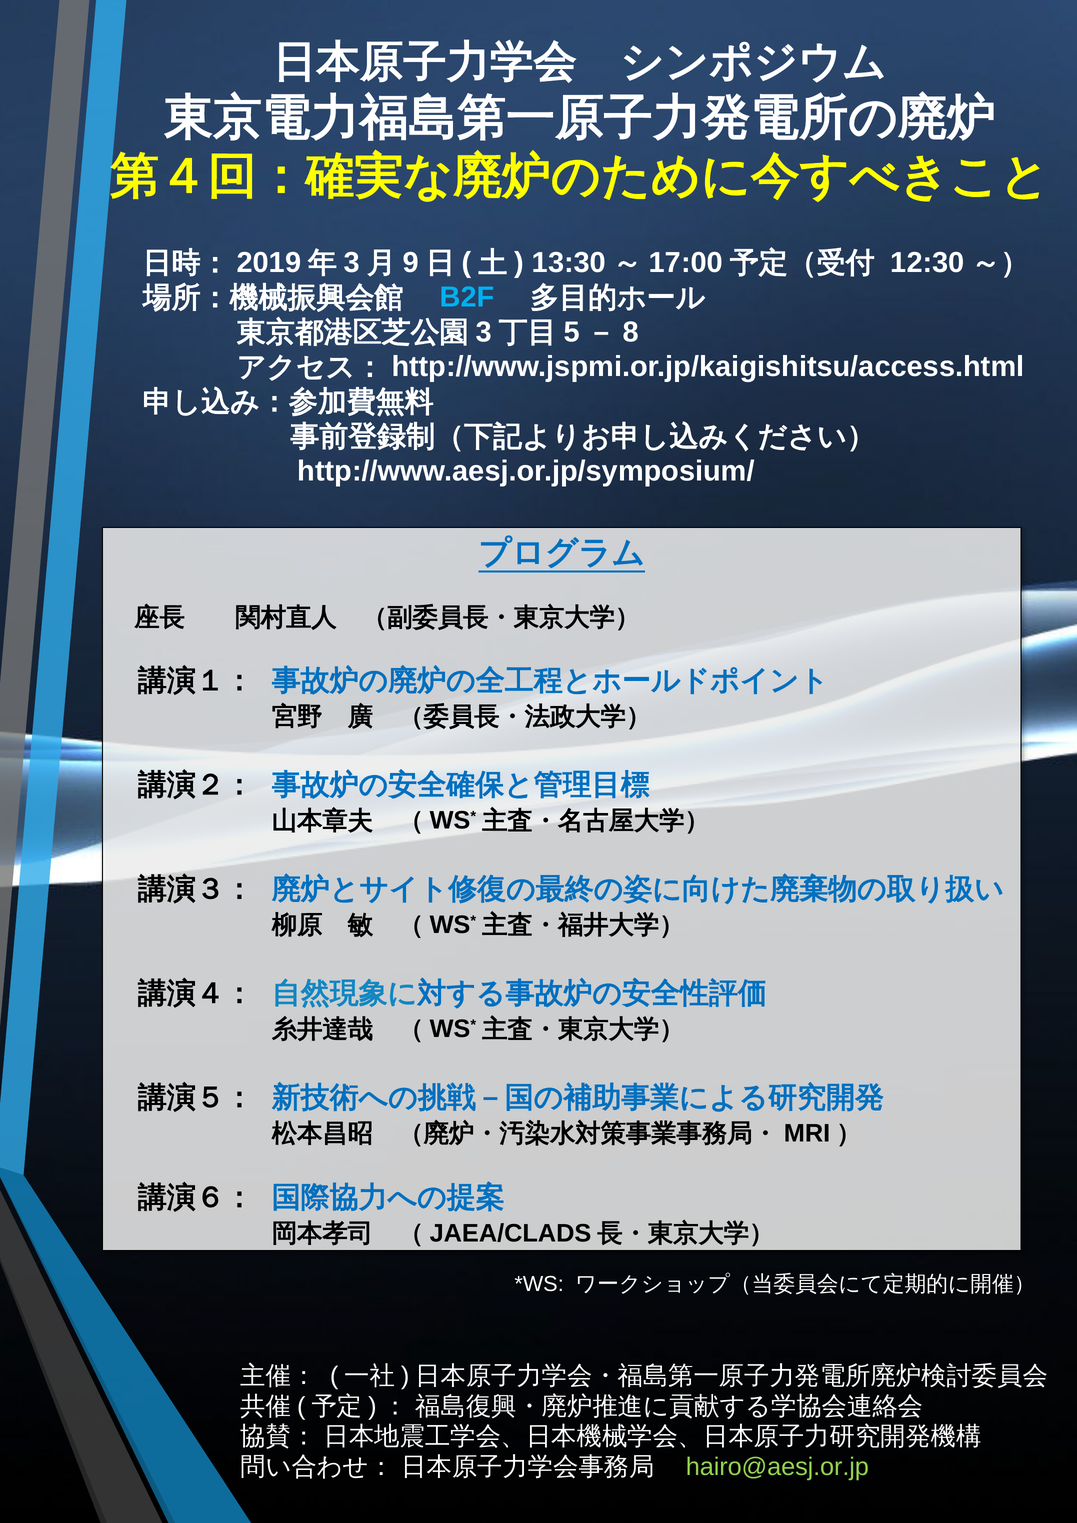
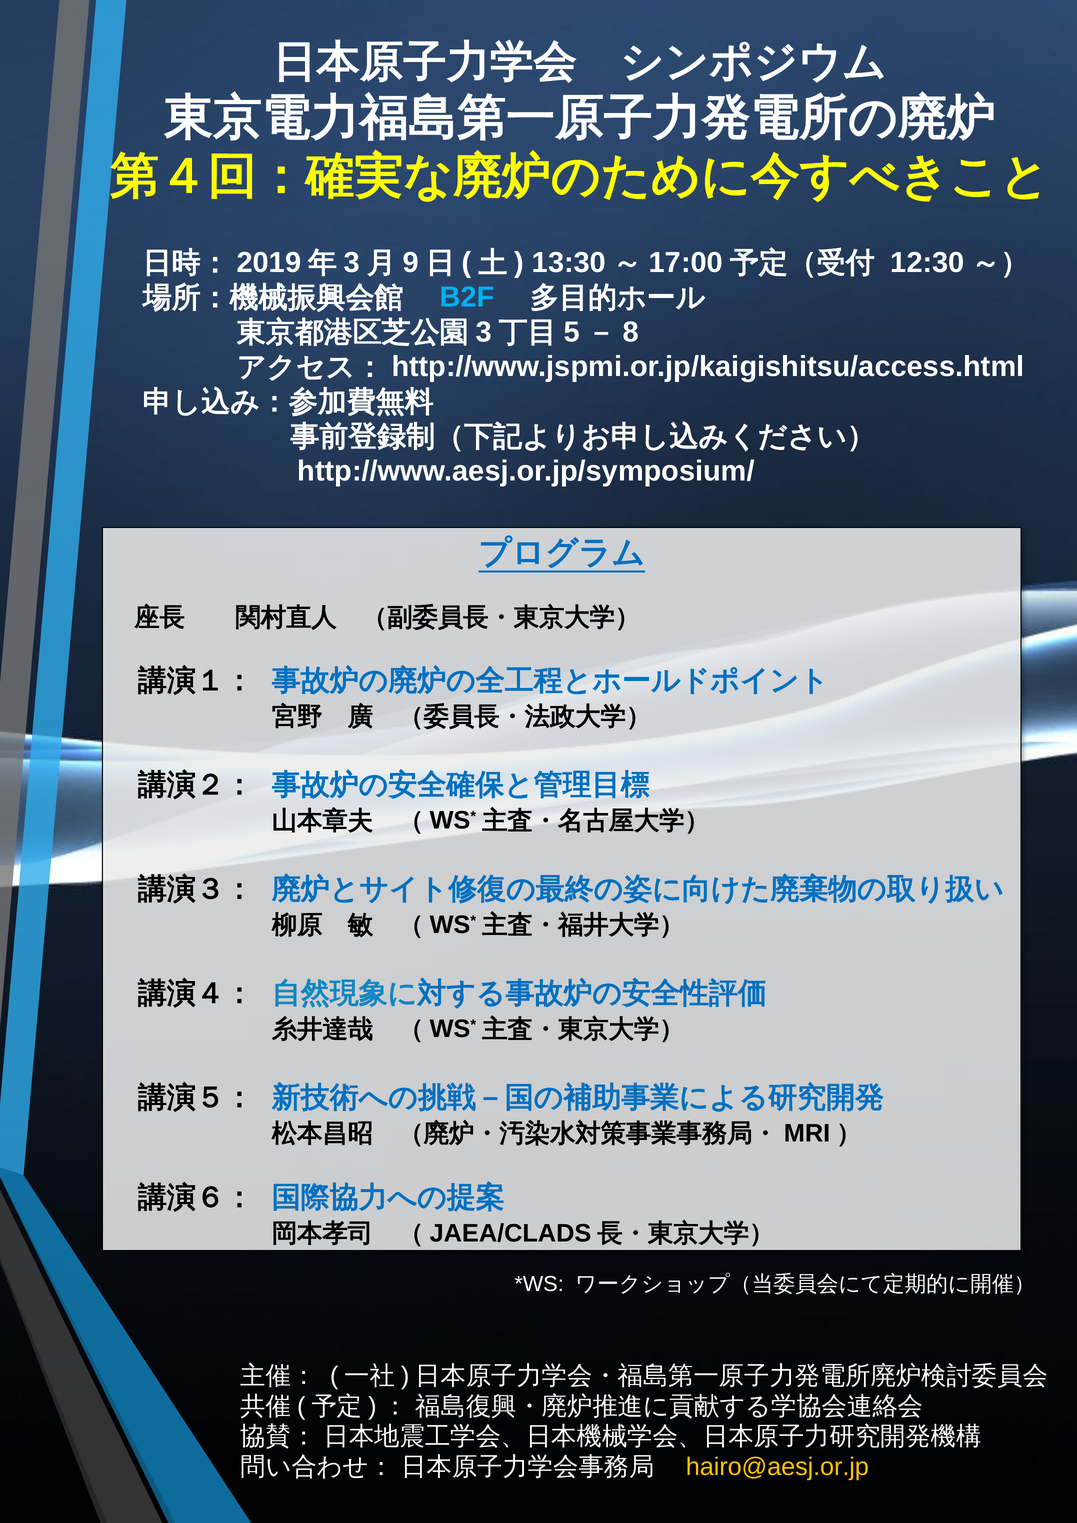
hairo@aesj.or.jp colour: light green -> yellow (777, 1467)
